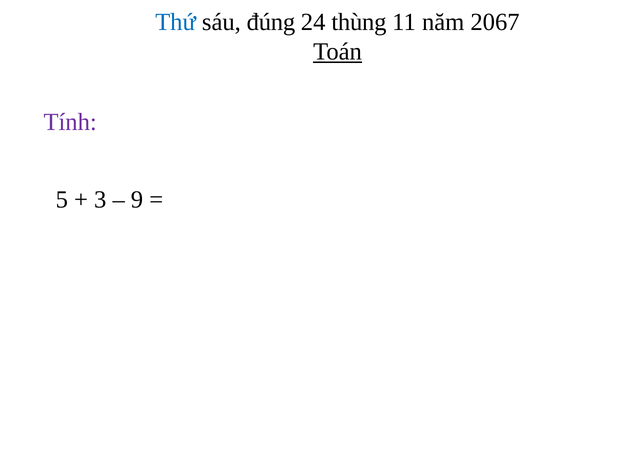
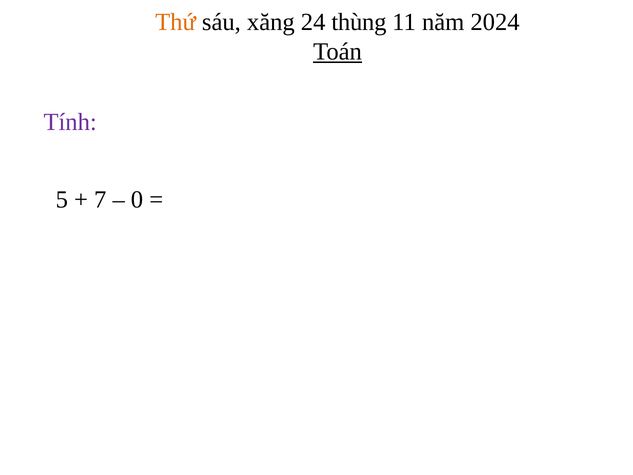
Thứ colour: blue -> orange (176, 22)
đúng: đúng -> xăng (271, 22)
2067: 2067 -> 2024 (495, 22)
3: 3 -> 7 (100, 200)
9: 9 -> 0 (137, 200)
